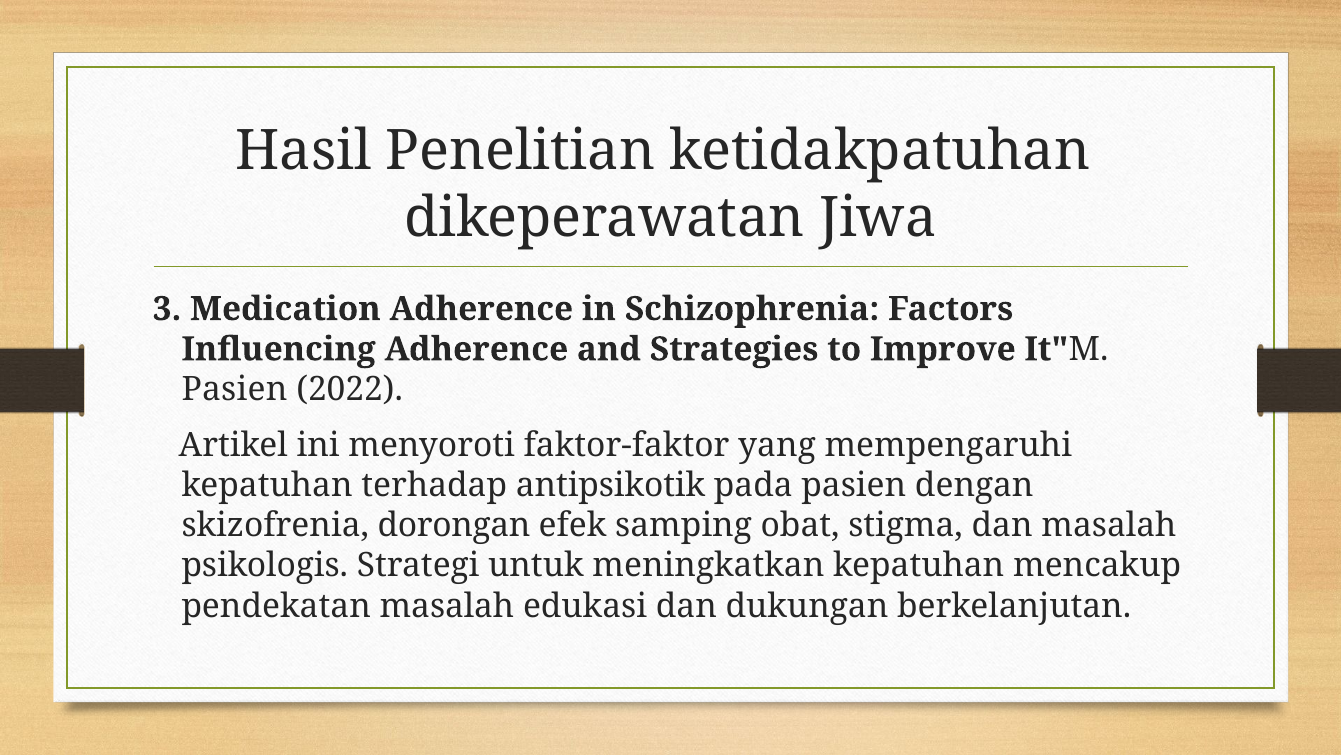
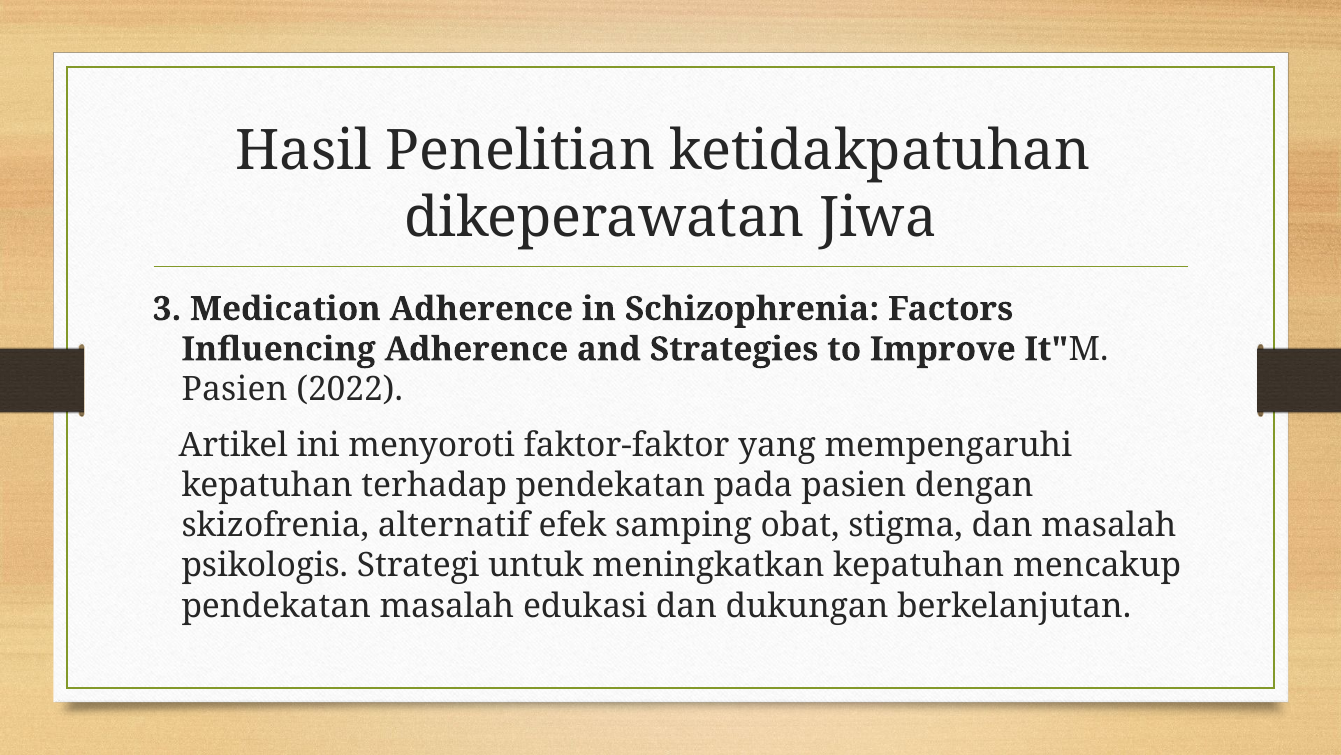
terhadap antipsikotik: antipsikotik -> pendekatan (610, 485)
dorongan: dorongan -> alternatif (454, 525)
